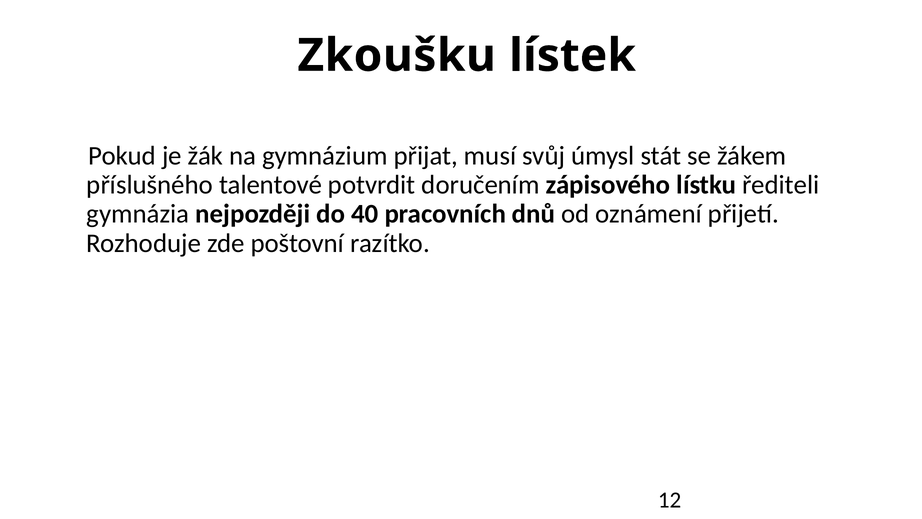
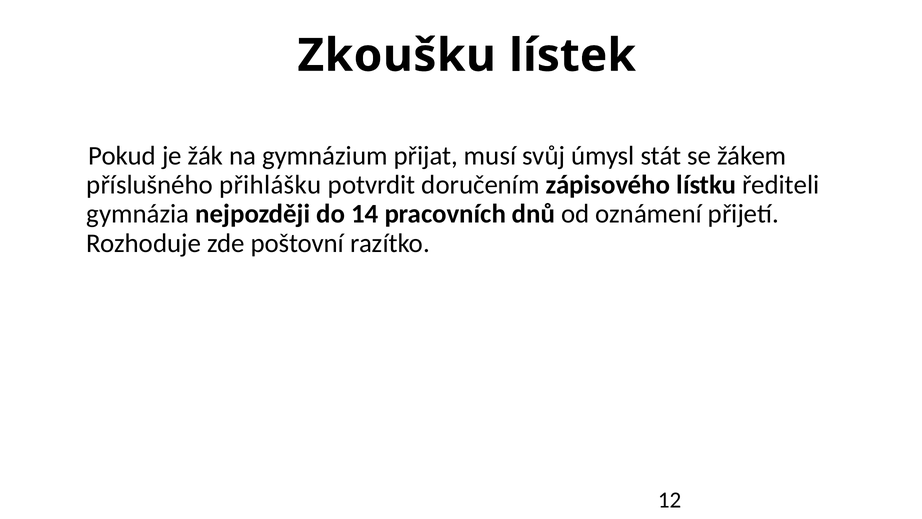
talentové: talentové -> přihlášku (270, 185)
40: 40 -> 14 (365, 214)
